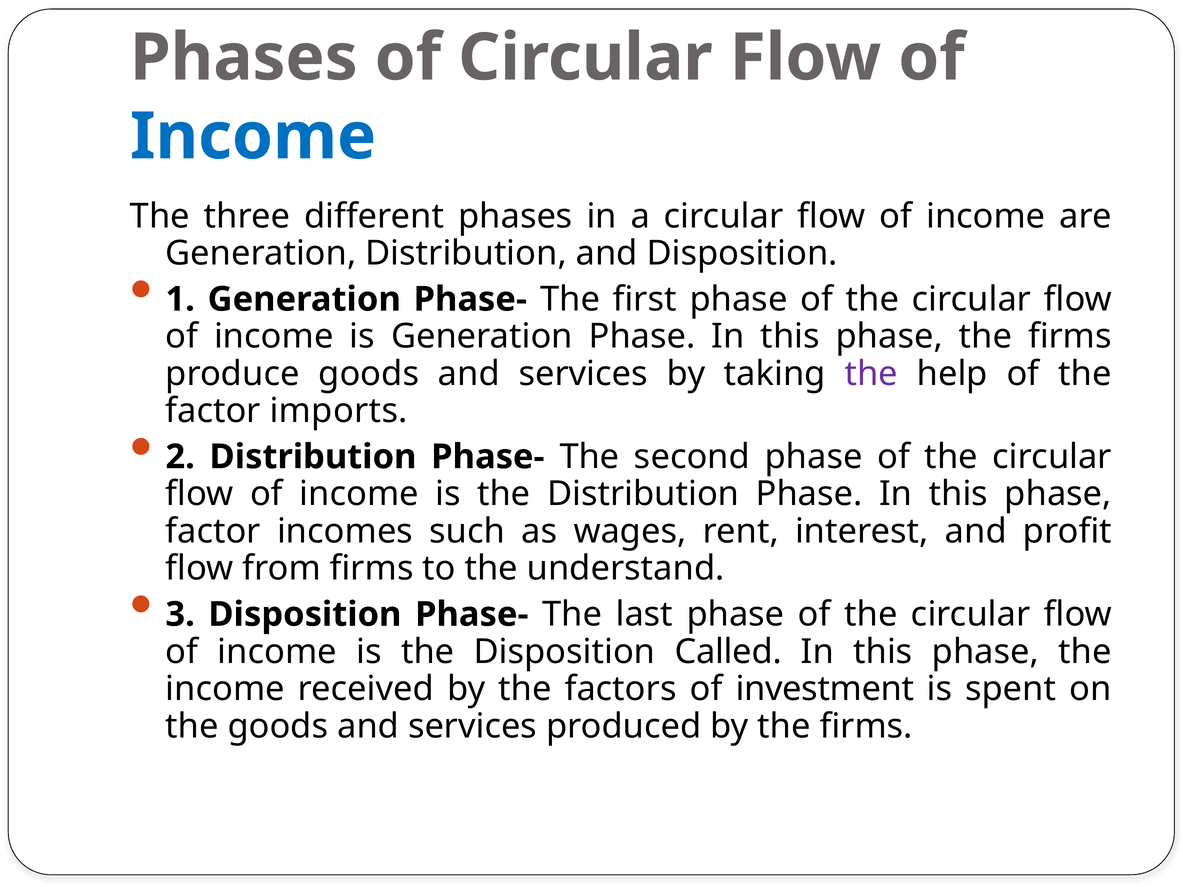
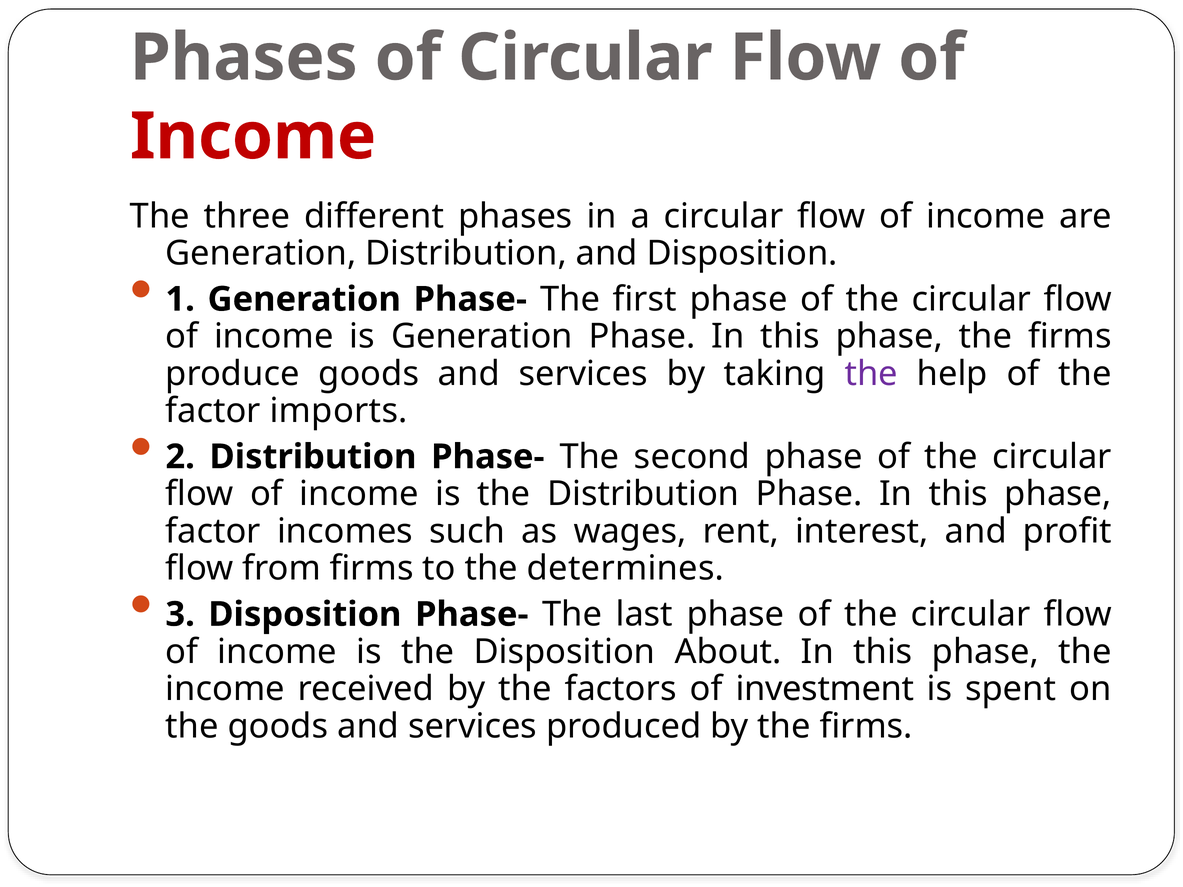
Income colour: blue -> red (253, 137)
understand: understand -> determines (626, 569)
Called: Called -> About (728, 652)
